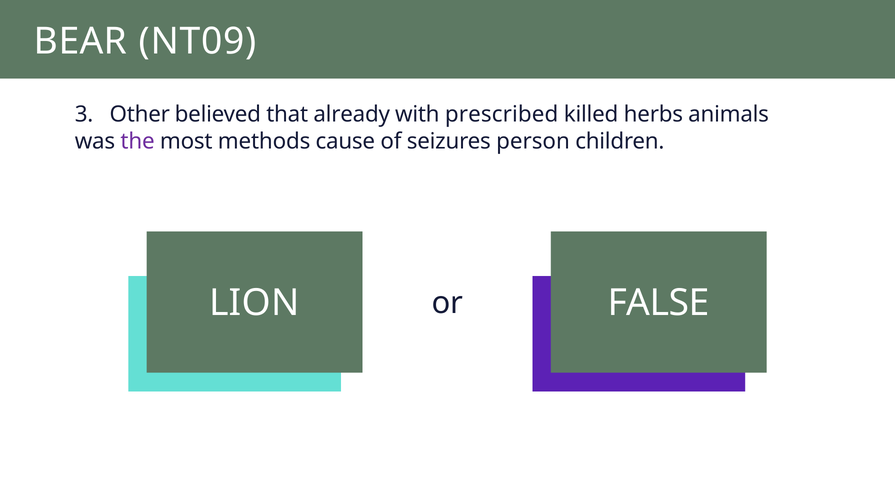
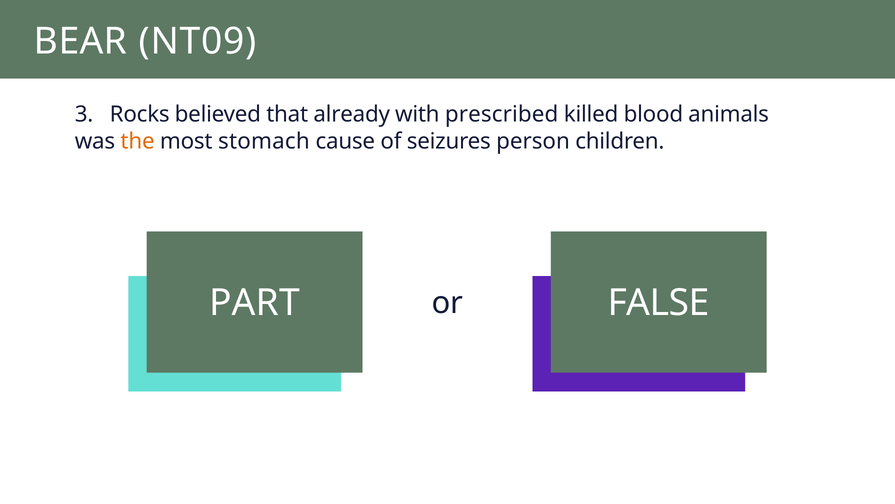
Other: Other -> Rocks (140, 114)
herbs: herbs -> blood (653, 114)
the colour: purple -> orange (138, 141)
methods: methods -> stomach (264, 141)
LION: LION -> PART (254, 303)
